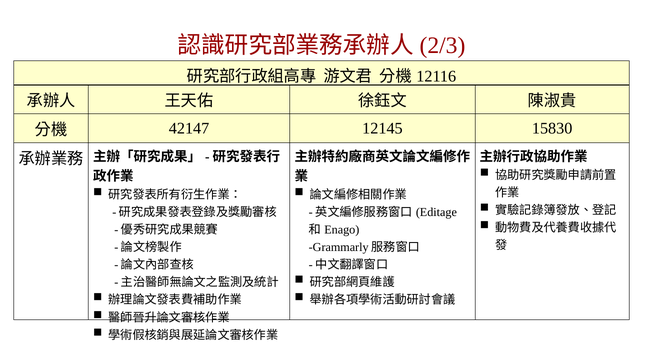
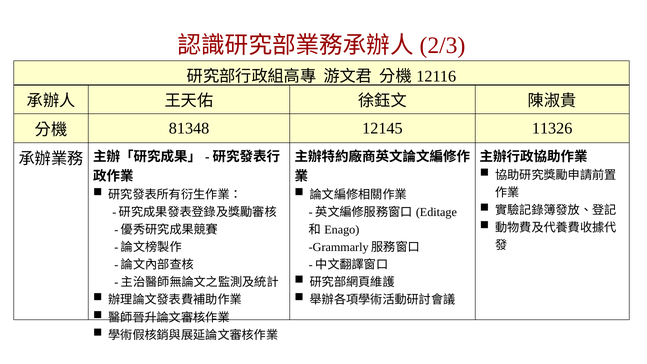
42147: 42147 -> 81348 (189, 129)
15830: 15830 -> 11326 (552, 129)
